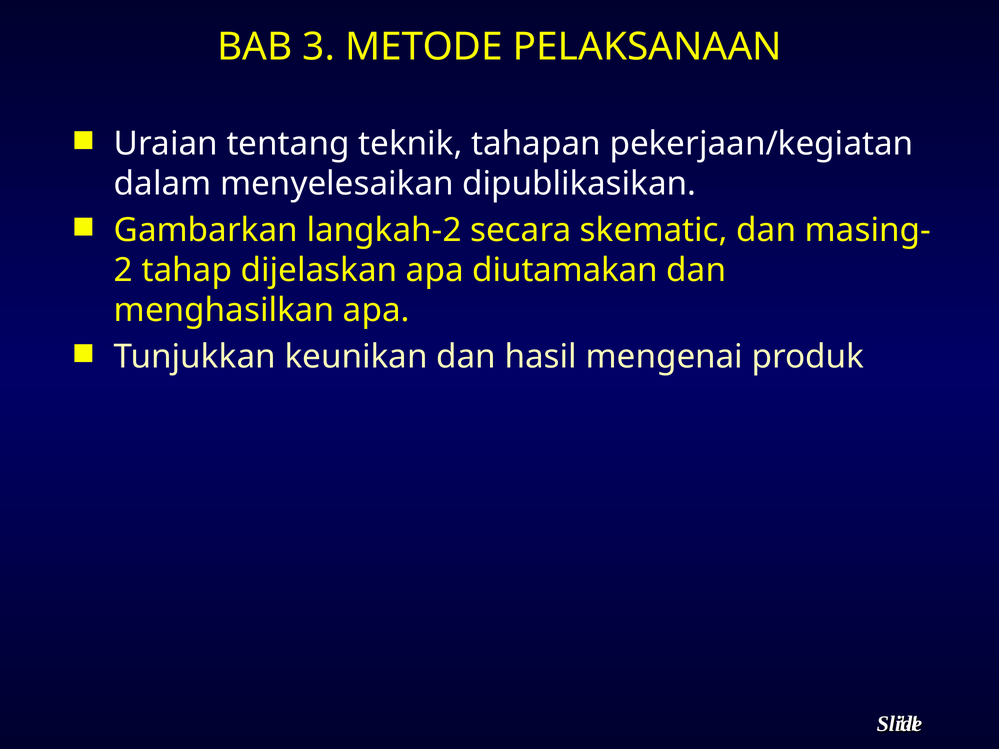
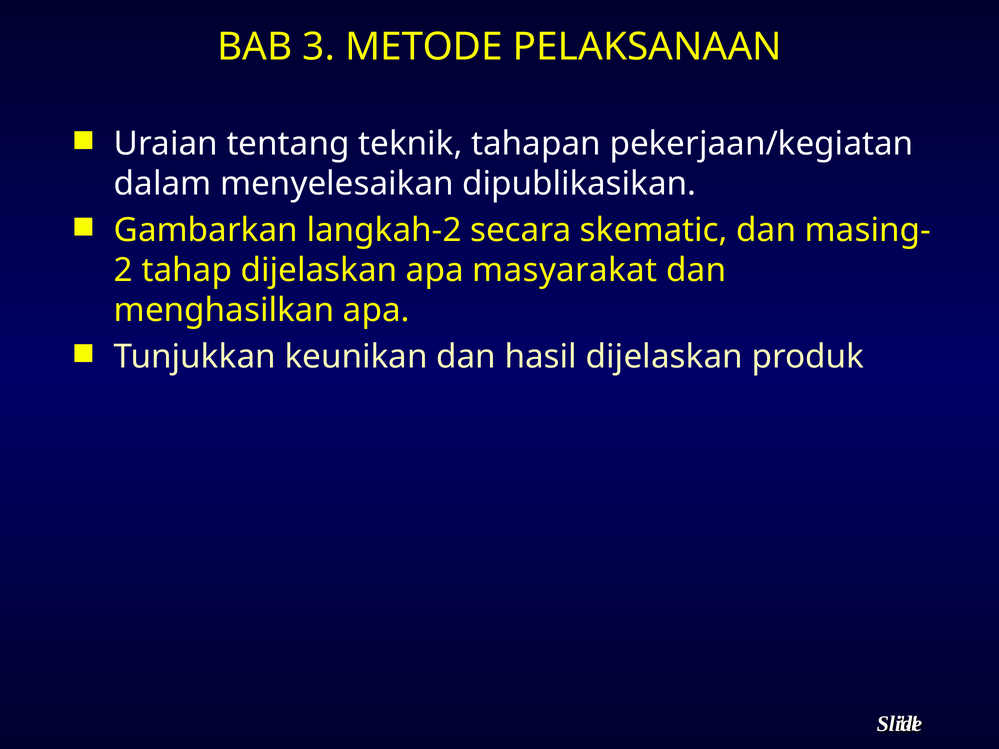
diutamakan: diutamakan -> masyarakat (565, 270)
hasil mengenai: mengenai -> dijelaskan (664, 357)
